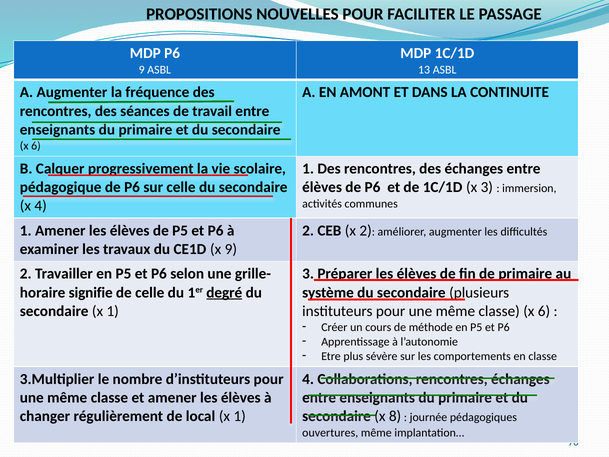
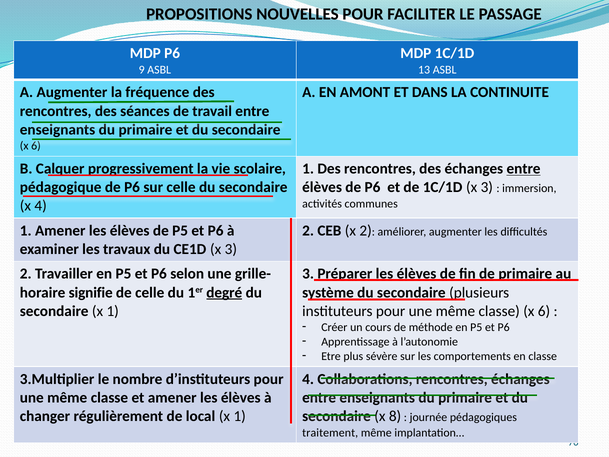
entre underline: none -> present (524, 169)
CE1D x 9: 9 -> 3 (231, 249)
ouvertures: ouvertures -> traitement (330, 432)
